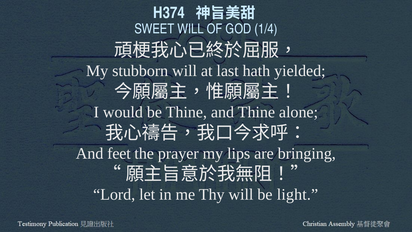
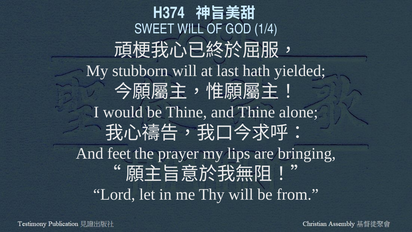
light: light -> from (298, 194)
